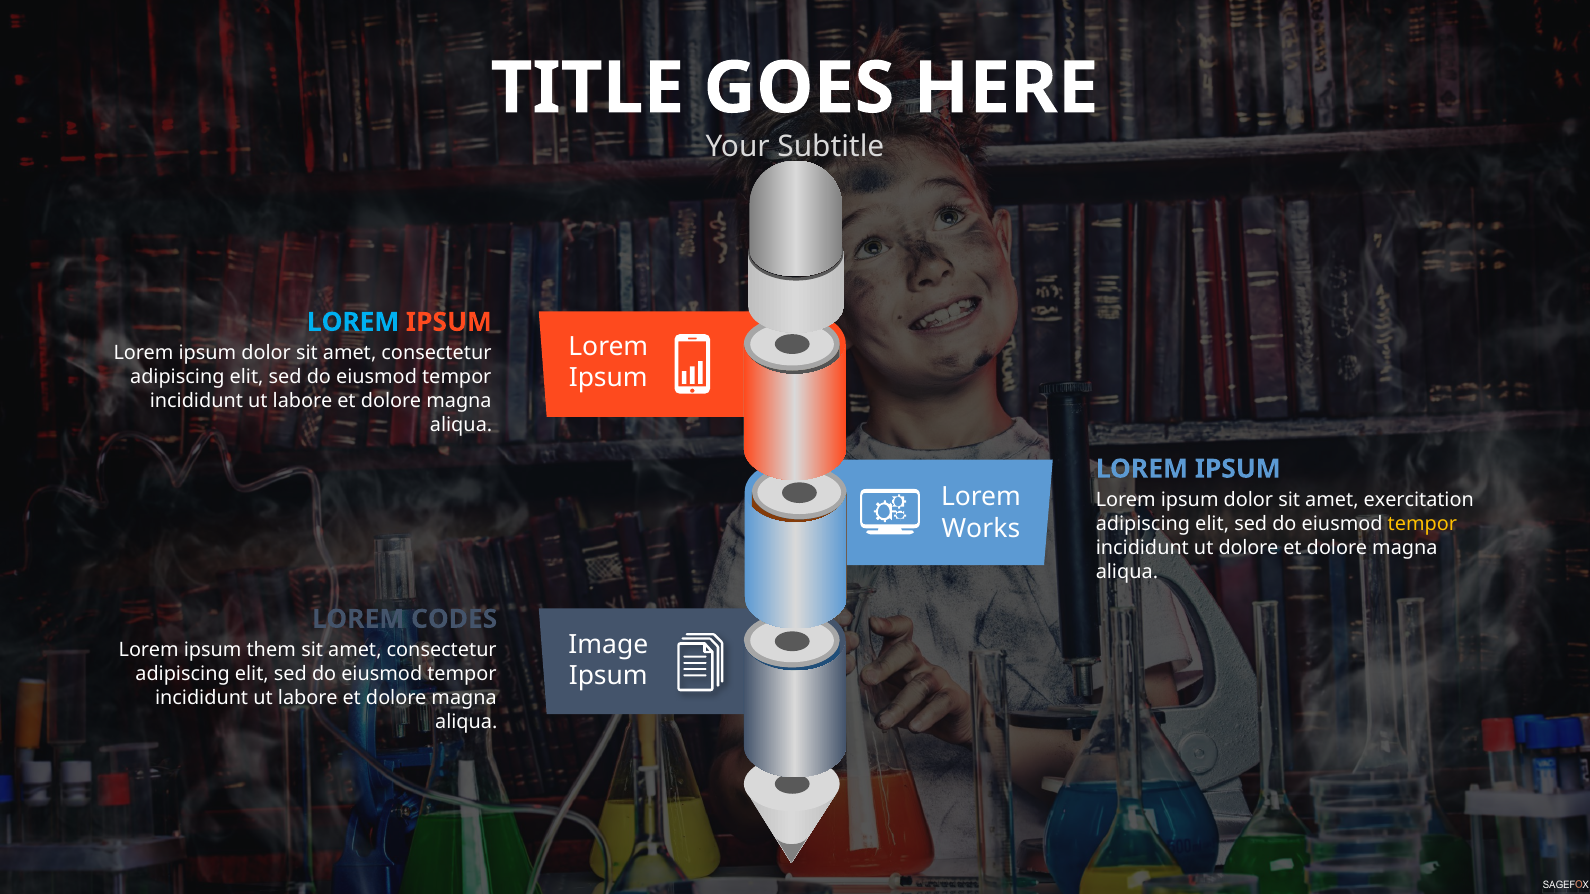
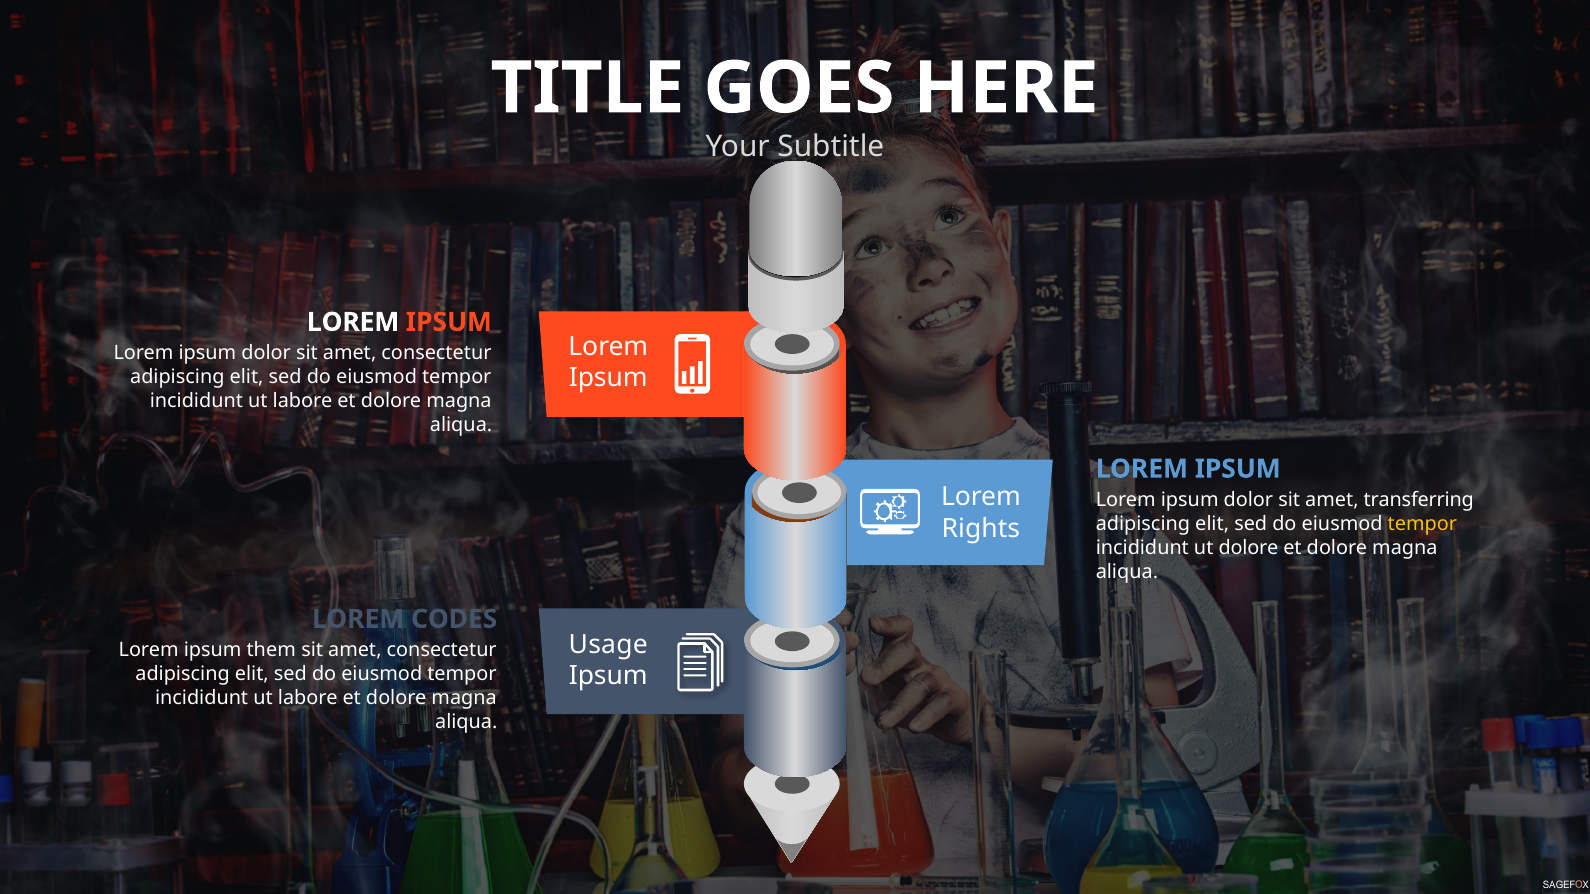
LOREM colour: light blue -> white (353, 322)
exercitation: exercitation -> transferring (1419, 500)
Works: Works -> Rights (981, 529)
Image: Image -> Usage (608, 645)
